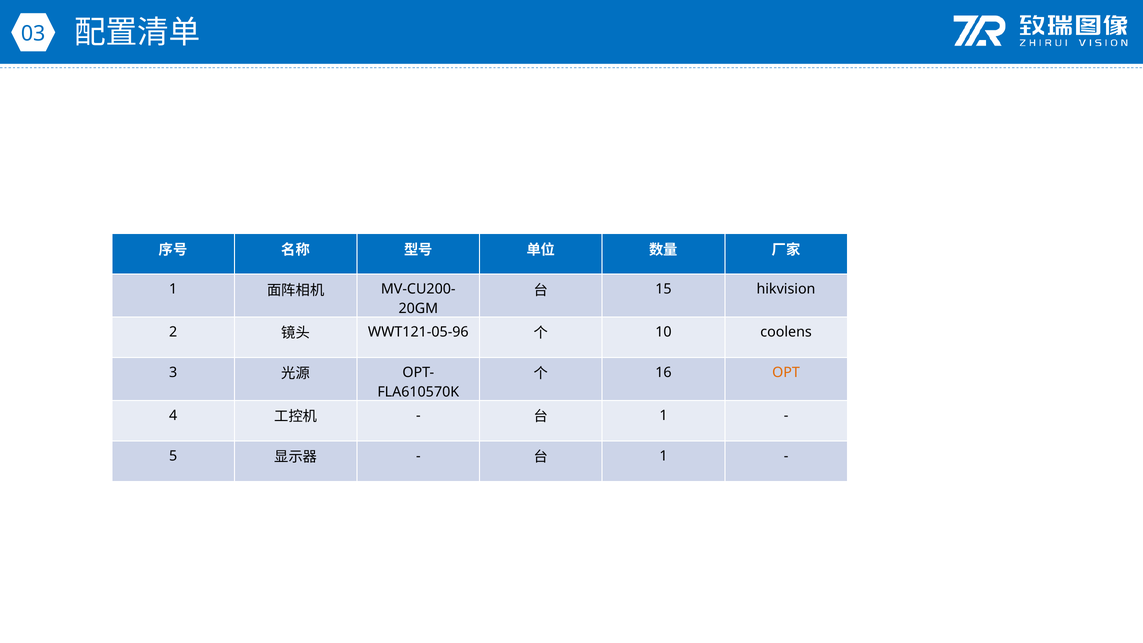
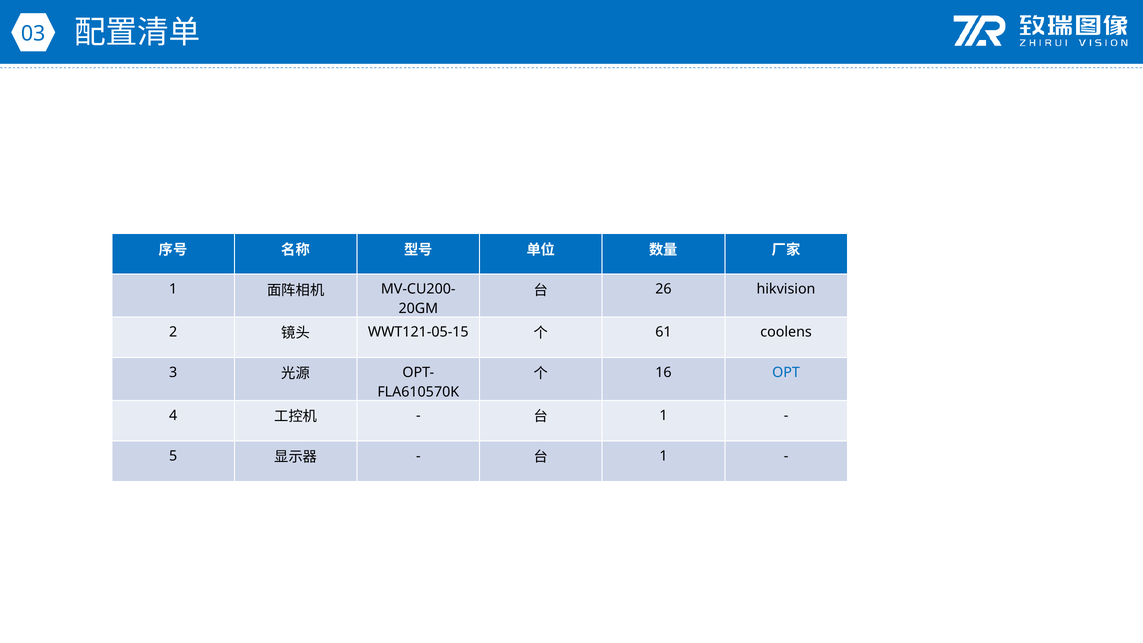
15: 15 -> 26 (664, 289)
WWT121-05-96: WWT121-05-96 -> WWT121-05-15 (418, 332)
10: 10 -> 61 (664, 332)
OPT colour: orange -> blue (786, 372)
